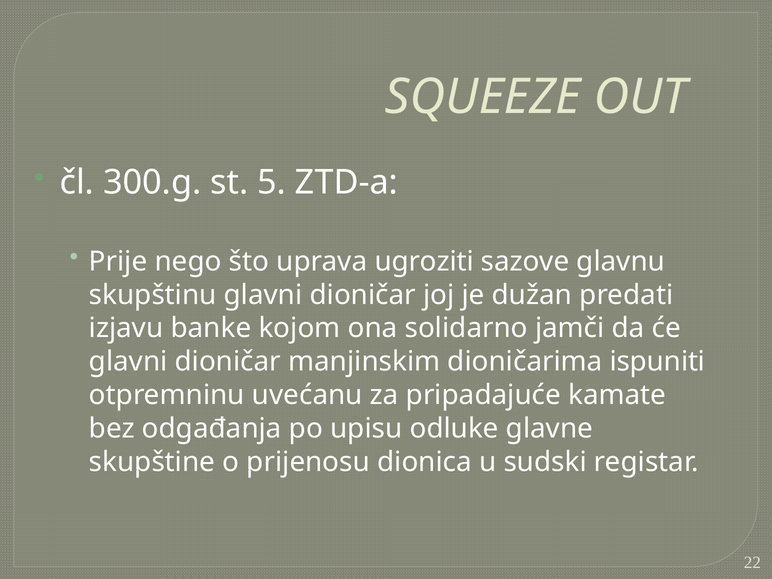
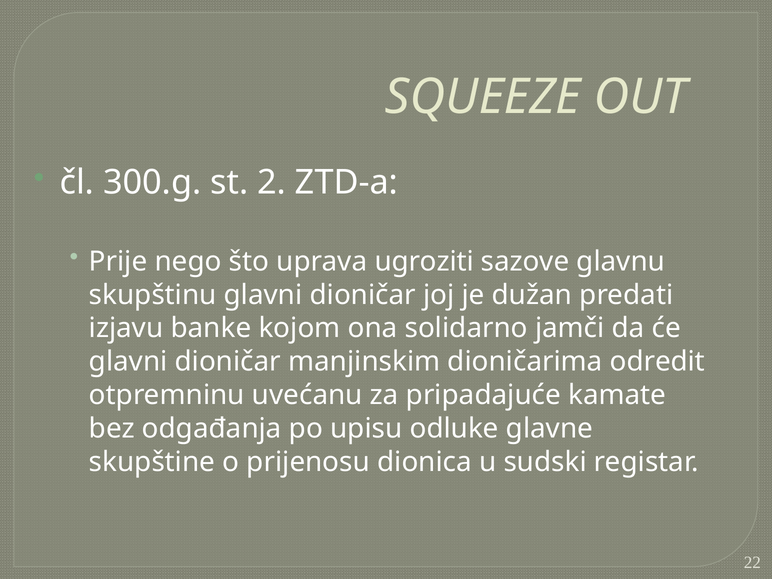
5: 5 -> 2 (272, 183)
ispuniti: ispuniti -> odredit (657, 362)
